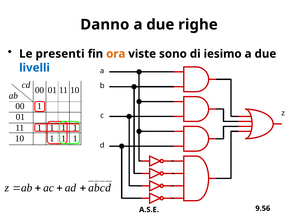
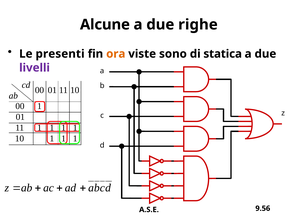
Danno: Danno -> Alcune (105, 25)
iesimo: iesimo -> statica (223, 54)
livelli colour: blue -> purple (35, 68)
